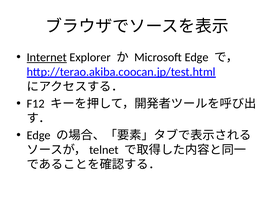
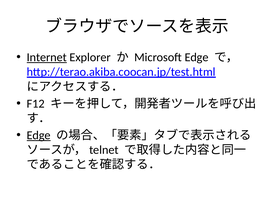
Edge underline: none -> present (39, 136)
